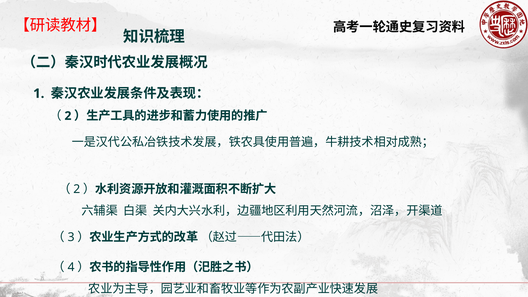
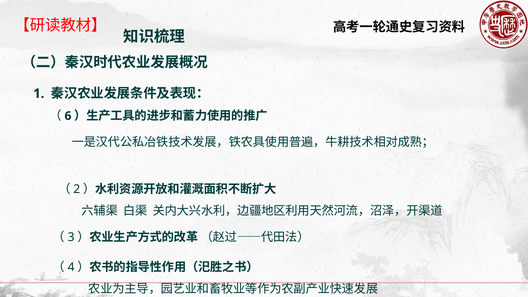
2: 2 -> 6 (68, 116)
